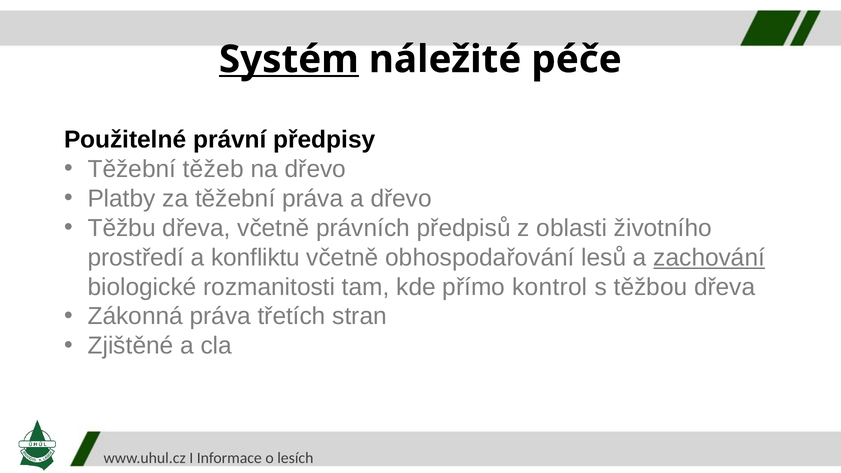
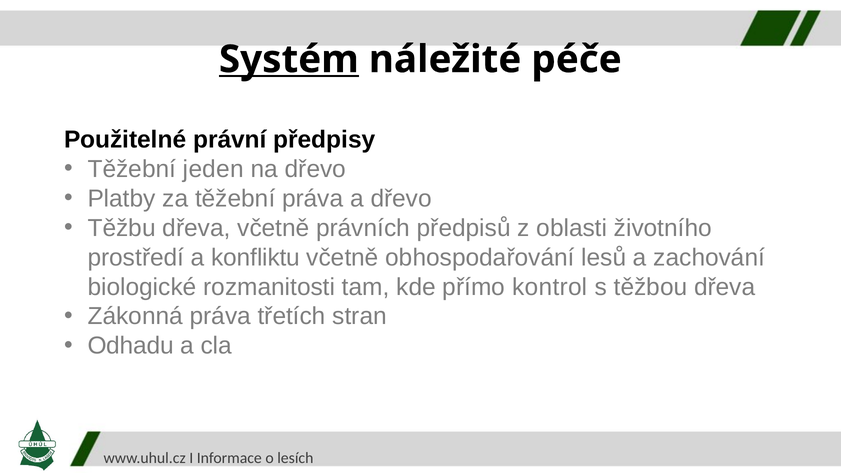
těžeb: těžeb -> jeden (213, 169)
zachování underline: present -> none (709, 258)
Zjištěné: Zjištěné -> Odhadu (131, 346)
